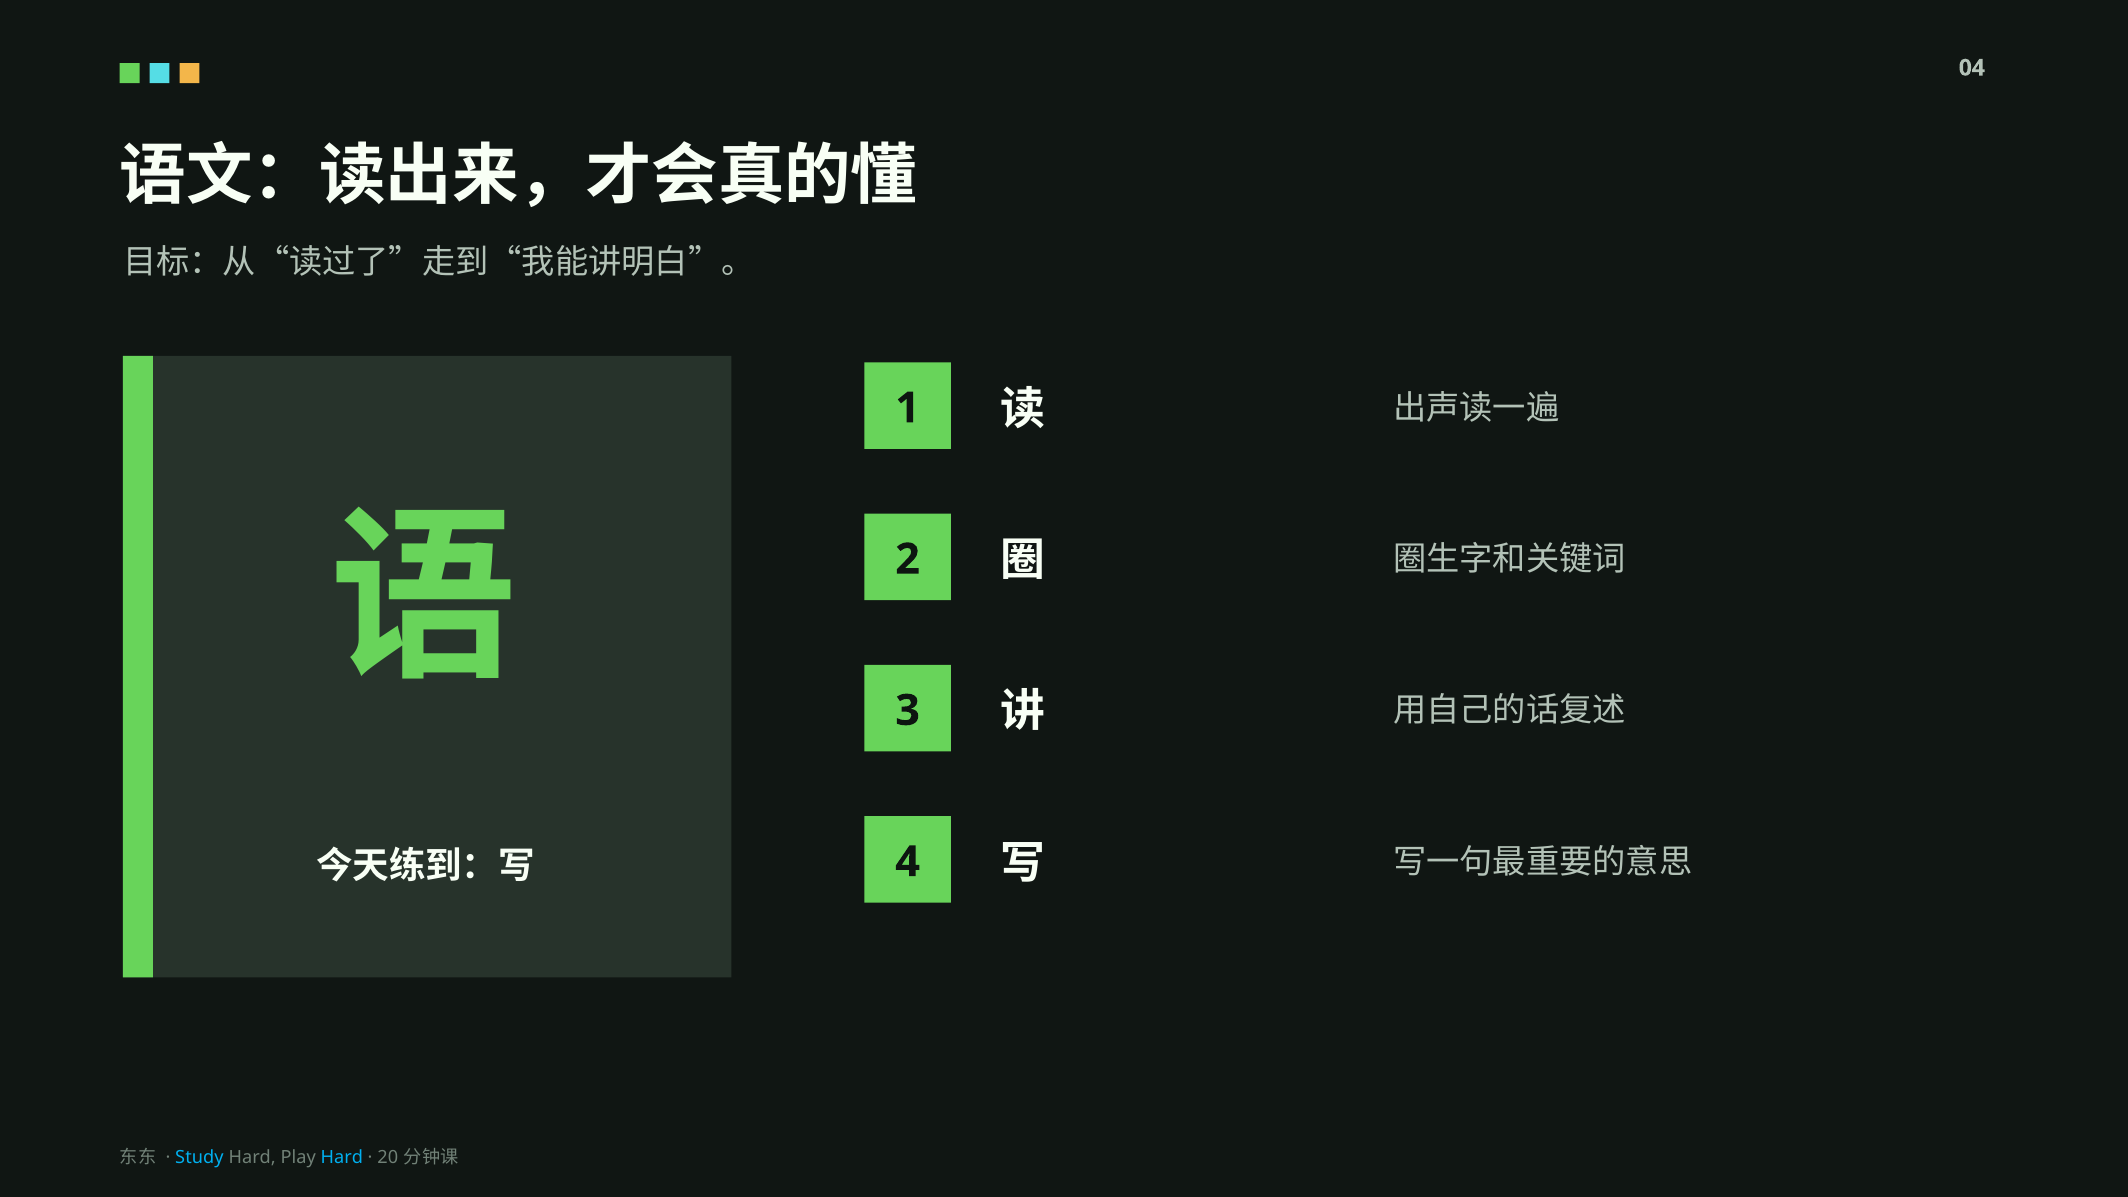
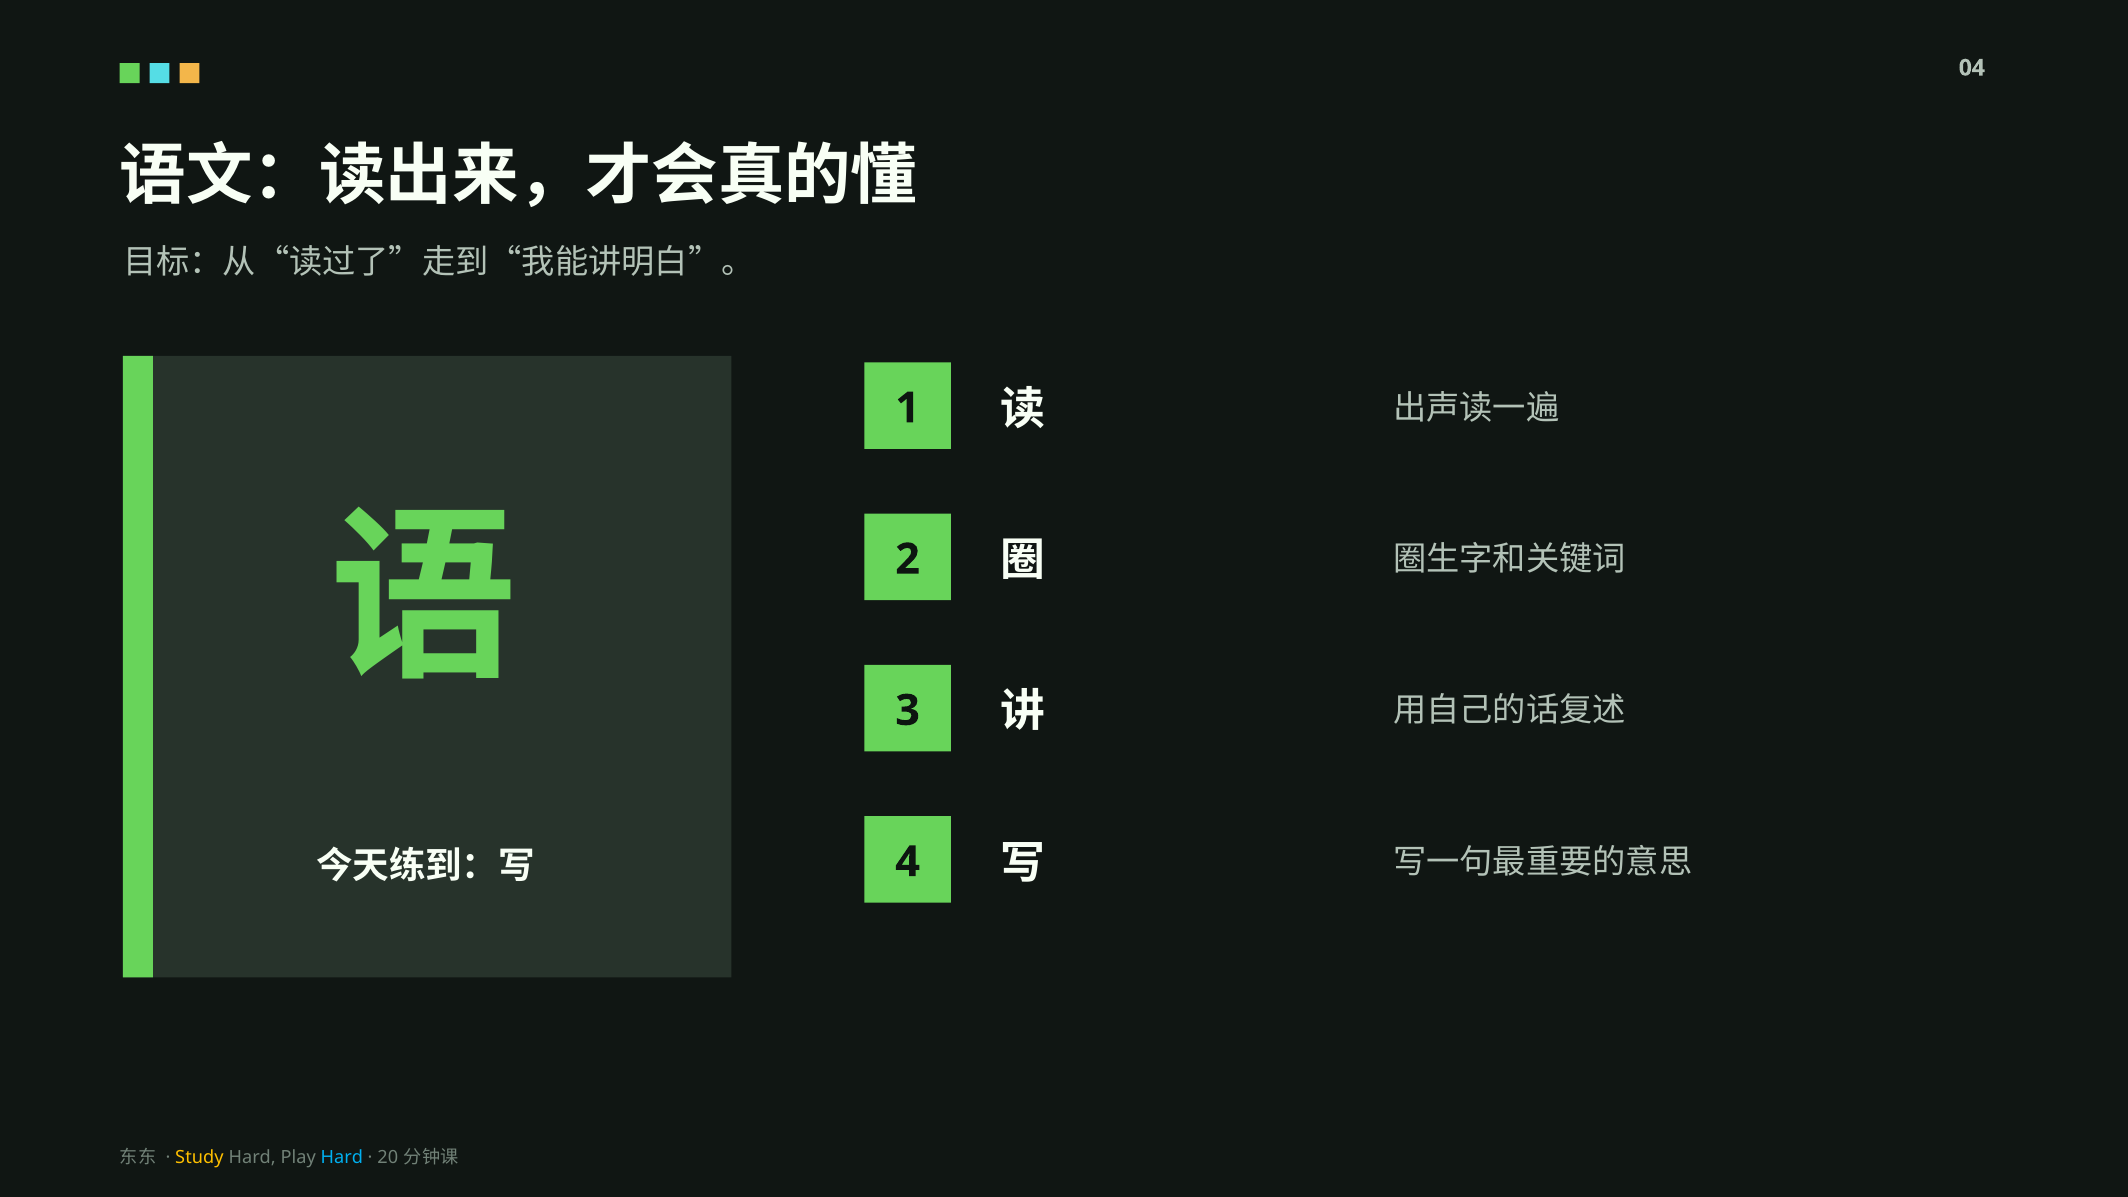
Study colour: light blue -> yellow (199, 1157)
